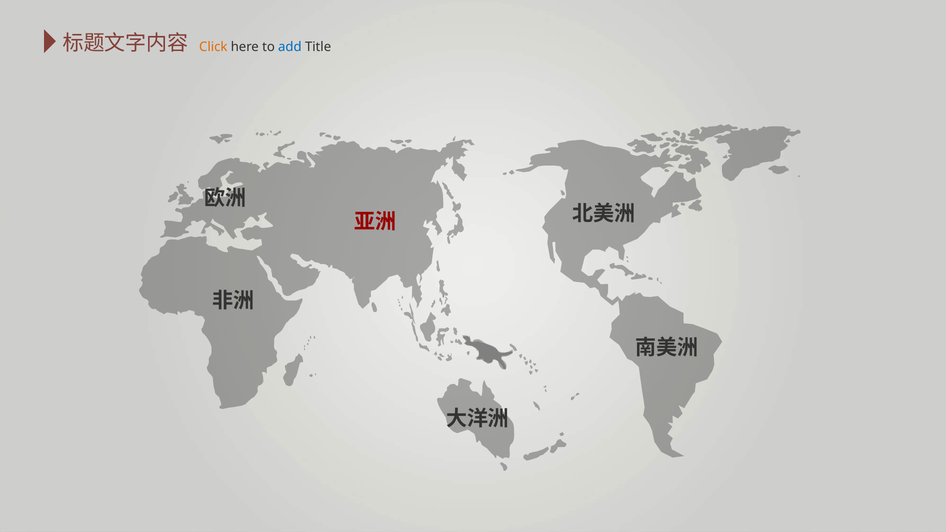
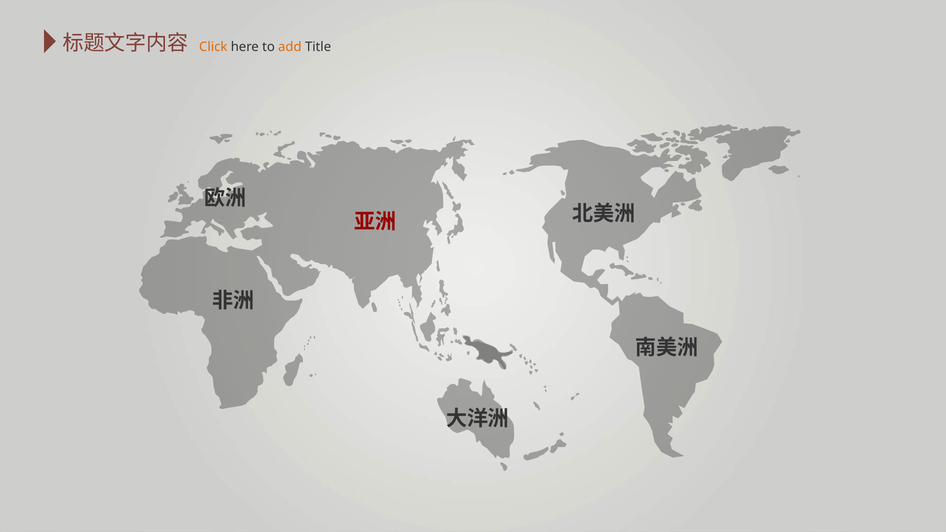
add colour: blue -> orange (290, 47)
